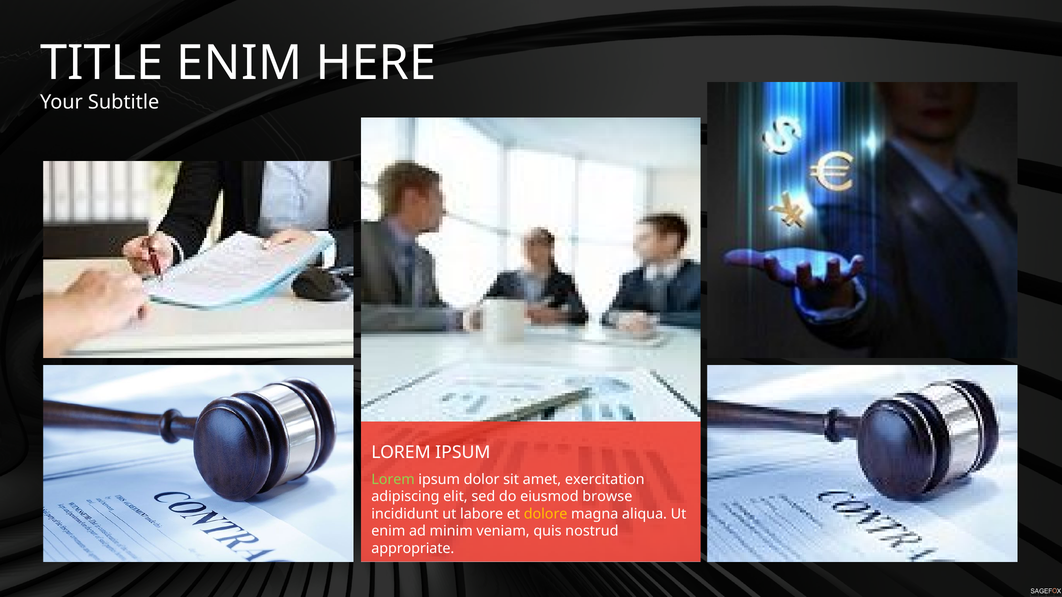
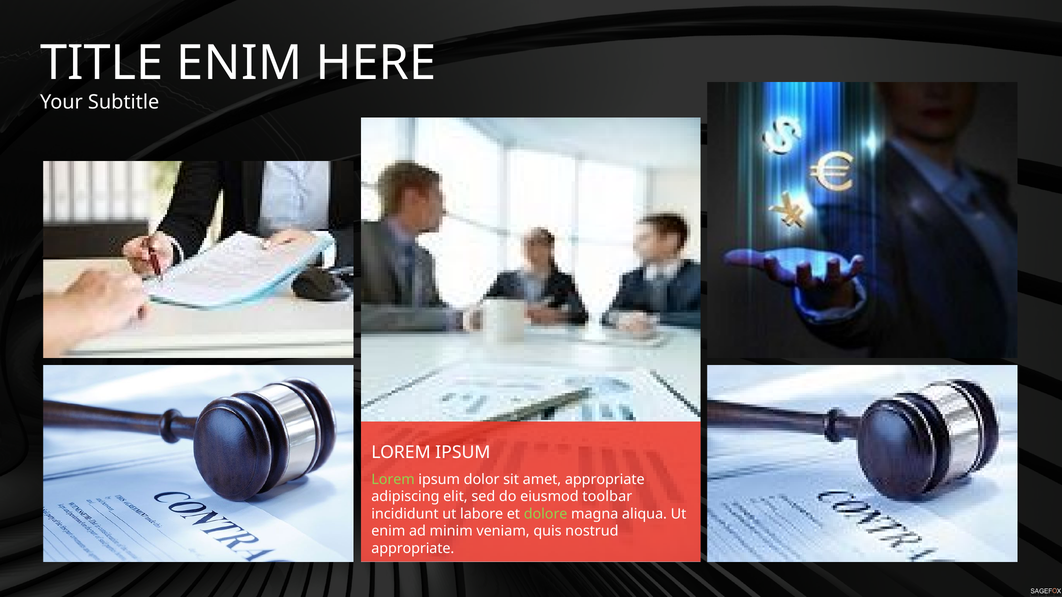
amet exercitation: exercitation -> appropriate (605, 480)
browse: browse -> toolbar (607, 497)
dolore colour: yellow -> light green (546, 514)
